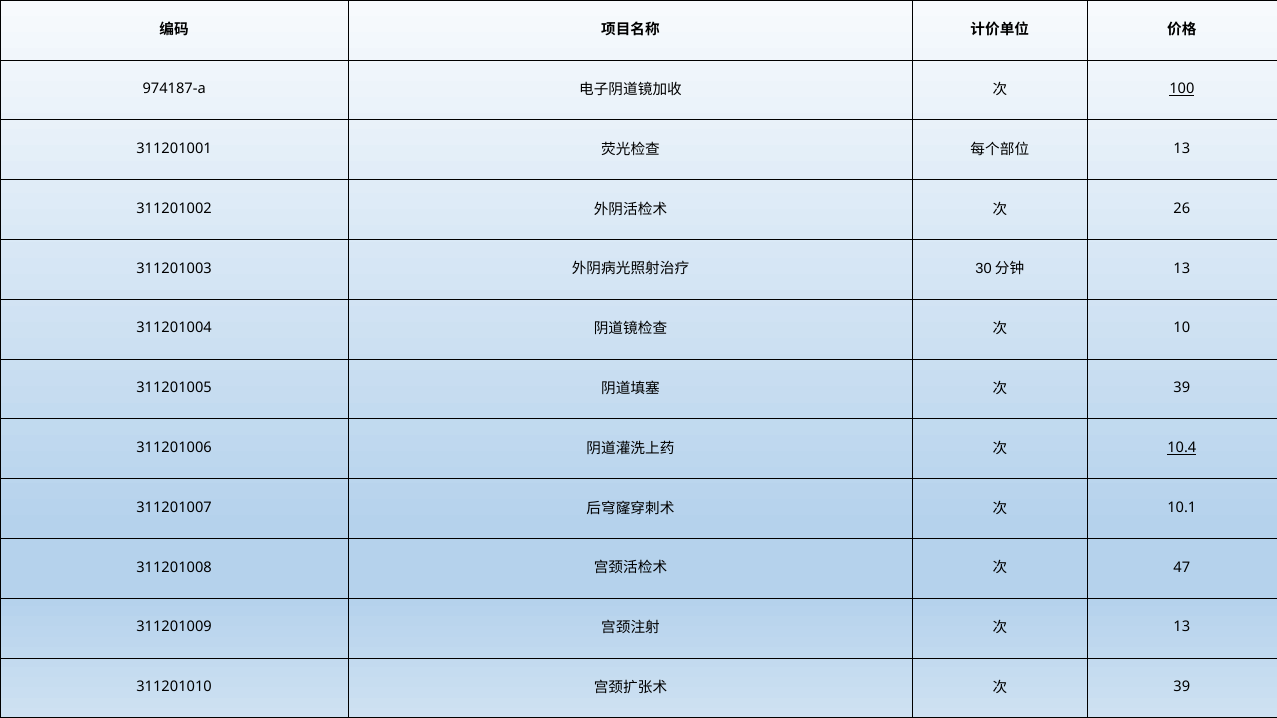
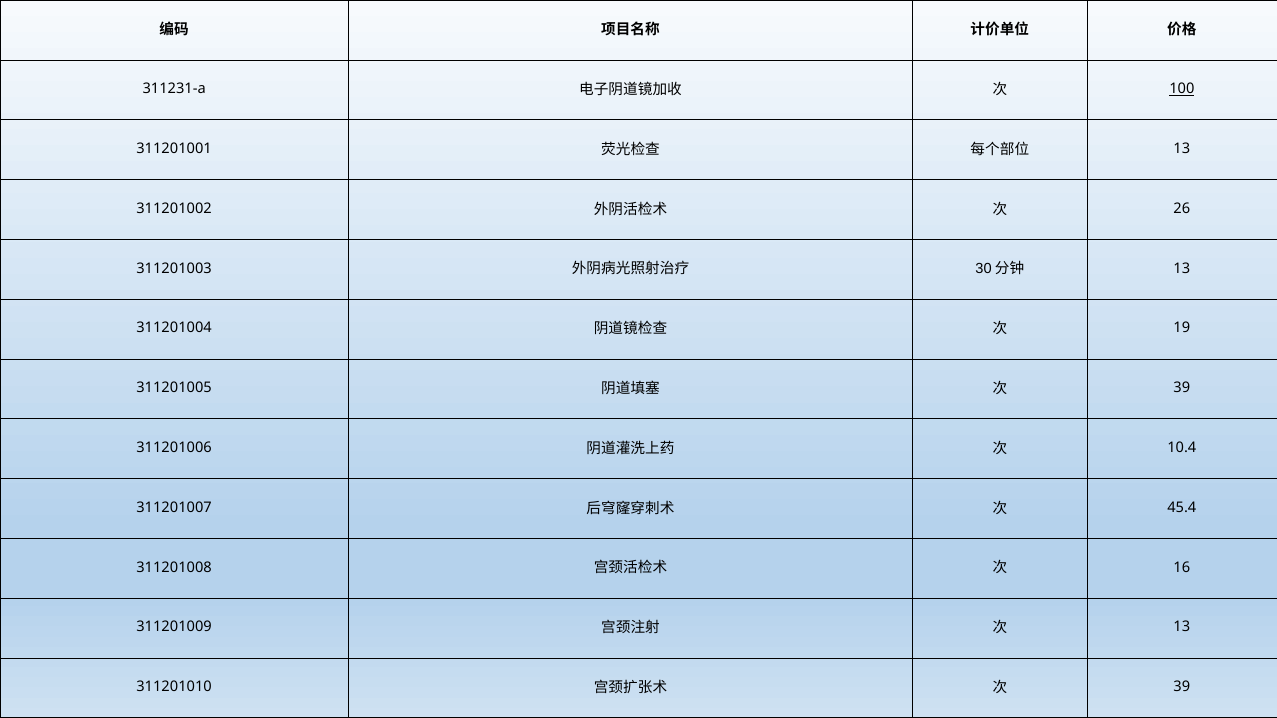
974187-a: 974187-a -> 311231-a (174, 89)
10: 10 -> 19 (1182, 328)
10.4 underline: present -> none (1182, 448)
10.1: 10.1 -> 45.4 (1182, 508)
47: 47 -> 16 (1182, 568)
